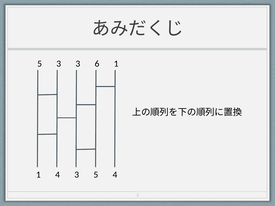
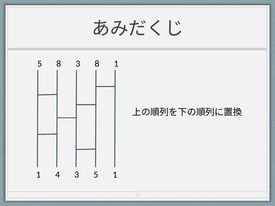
5 3: 3 -> 8 (59, 64)
3 6: 6 -> 8 (97, 64)
5 4: 4 -> 1 (115, 175)
